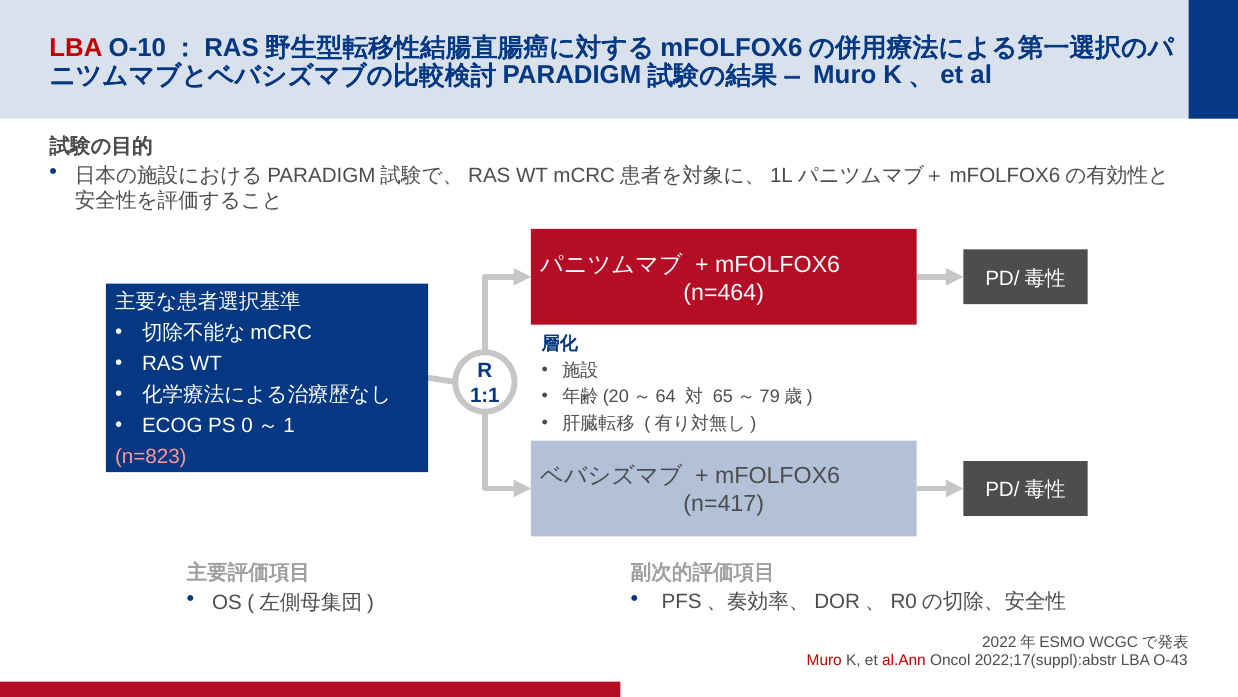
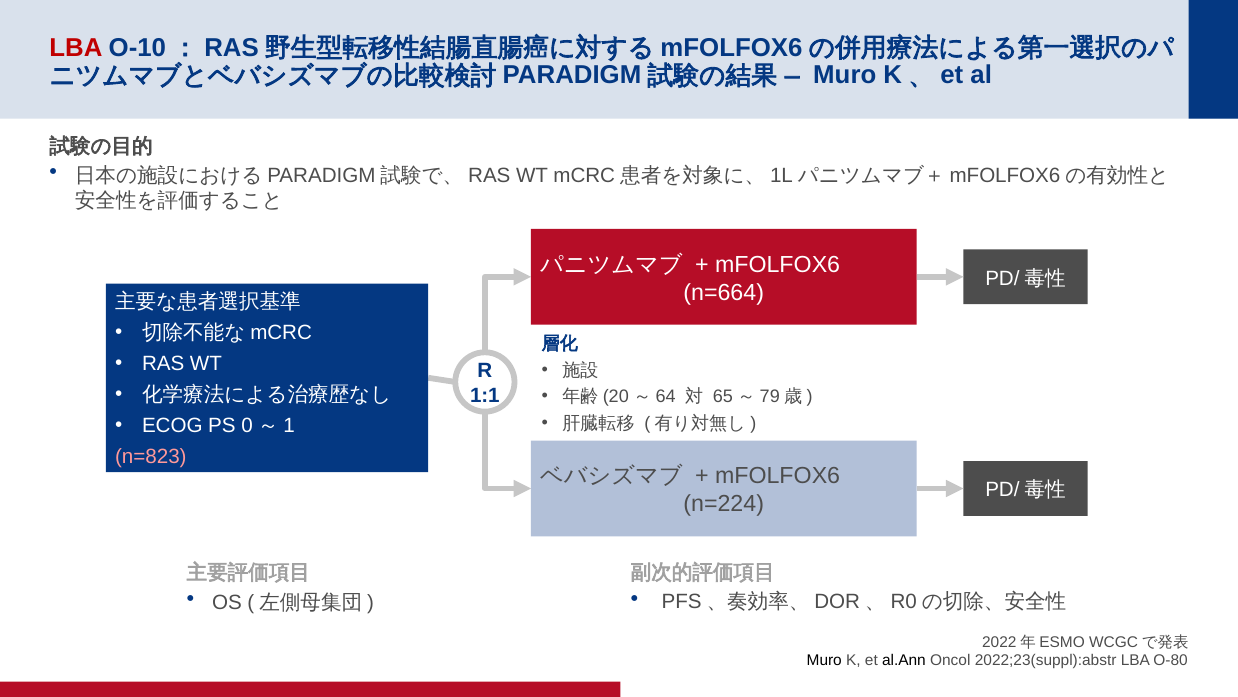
n=464: n=464 -> n=664 (724, 292)
n=417: n=417 -> n=224 (724, 504)
Muro colour: red -> black (824, 660)
al.Ann colour: red -> black (904, 660)
2022;17(suppl):abstr: 2022;17(suppl):abstr -> 2022;23(suppl):abstr (1046, 660)
O-43: O-43 -> O-80 (1171, 660)
